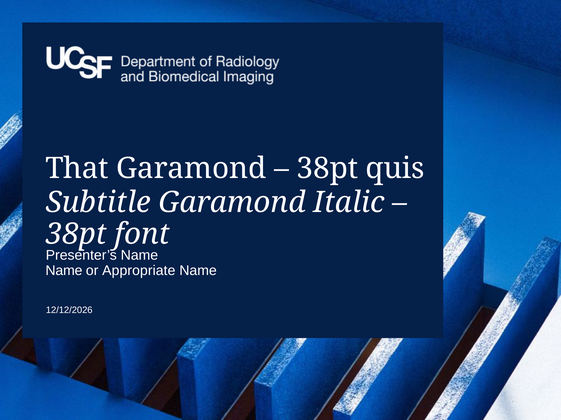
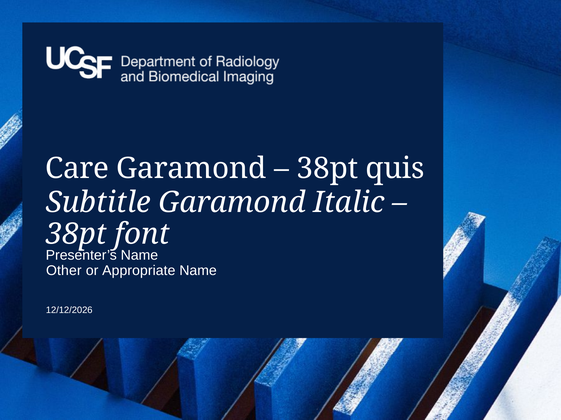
That: That -> Care (77, 169)
Name: Name -> Other (64, 271)
